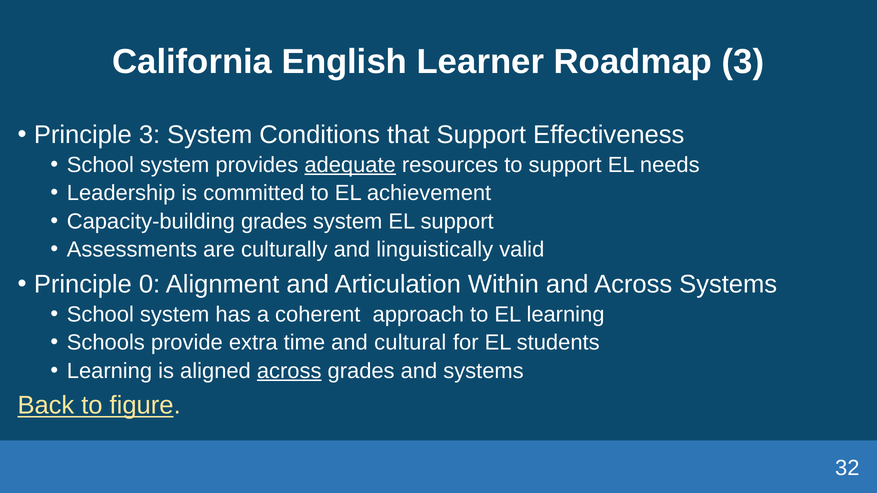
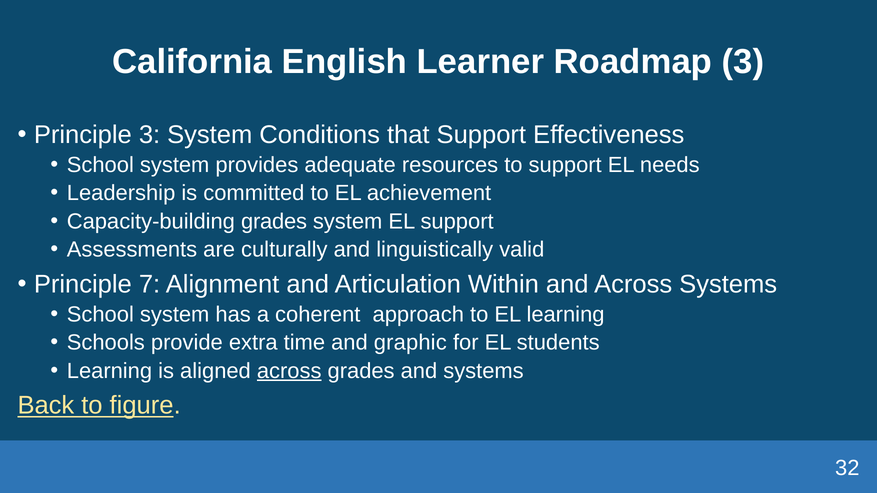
adequate underline: present -> none (350, 165)
0: 0 -> 7 (150, 284)
cultural: cultural -> graphic (410, 343)
